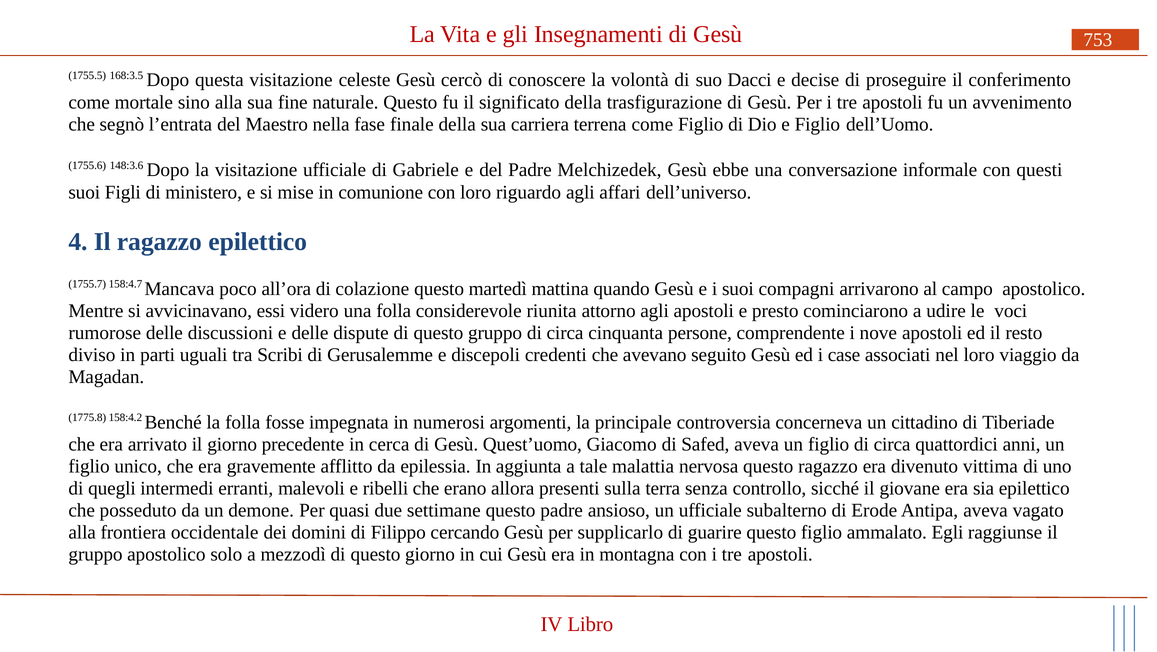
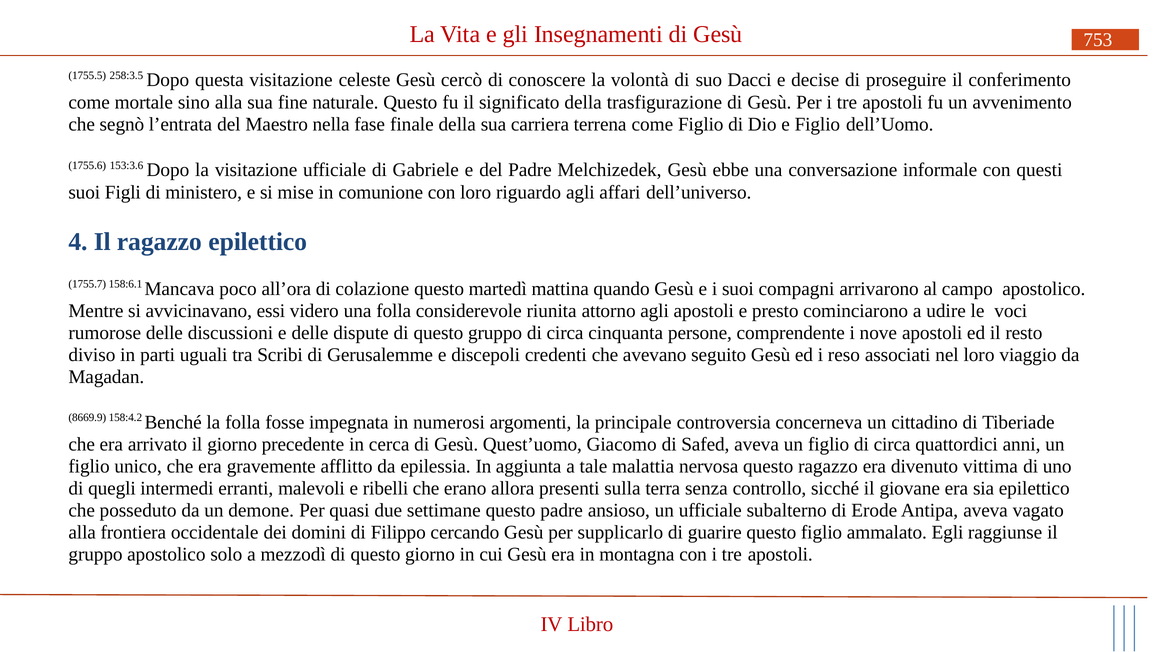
168:3.5: 168:3.5 -> 258:3.5 (126, 75)
148:3.6: 148:3.6 -> 153:3.6 (126, 165)
158:4.7: 158:4.7 -> 158:6.1 (125, 284)
case: case -> reso (844, 354)
1775.8: 1775.8 -> 8669.9 (87, 417)
